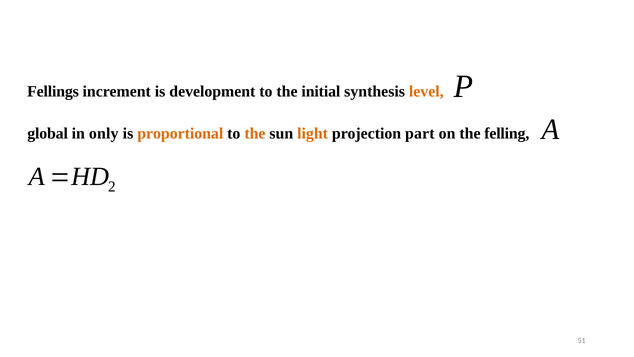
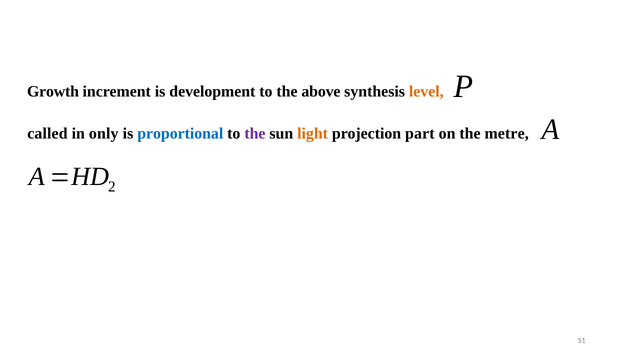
Fellings: Fellings -> Growth (53, 91)
initial: initial -> above (321, 91)
global: global -> called (47, 133)
proportional colour: orange -> blue (180, 133)
the colour: orange -> purple (255, 133)
felling: felling -> metre (507, 133)
